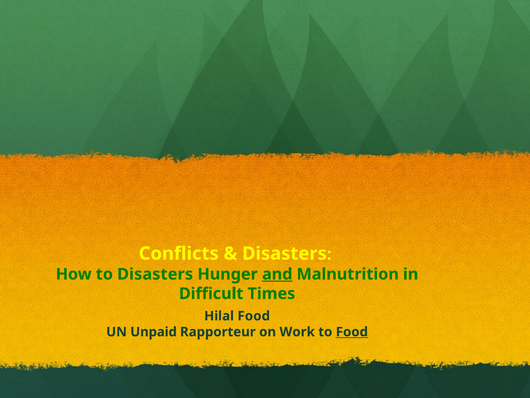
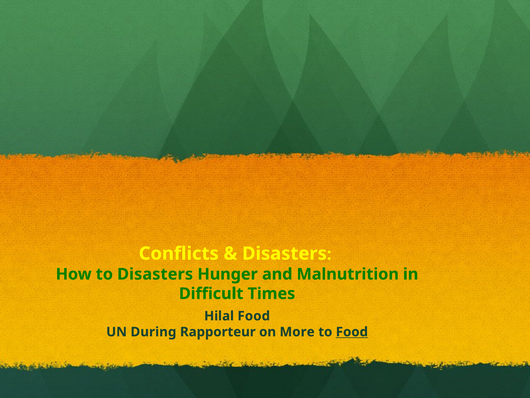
and underline: present -> none (277, 274)
Unpaid: Unpaid -> During (153, 332)
Work: Work -> More (297, 332)
